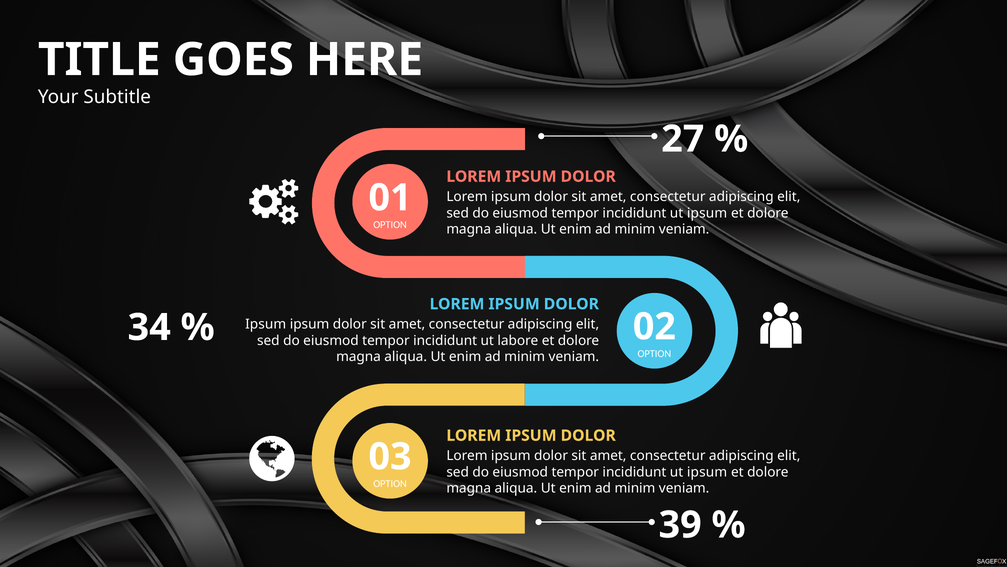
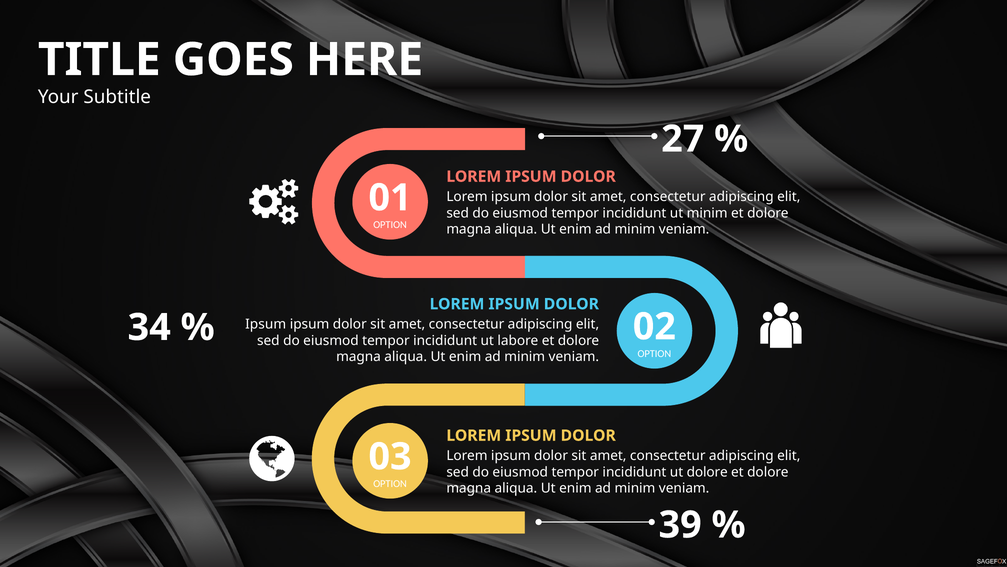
ipsum: ipsum -> minim (707, 213)
ipsum: ipsum -> dolore (707, 472)
